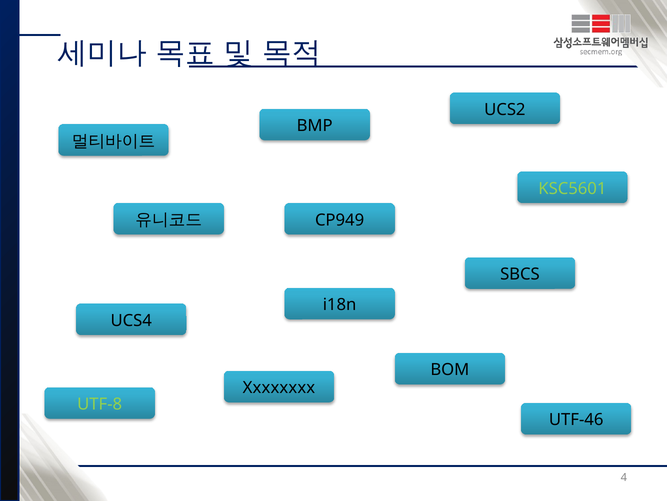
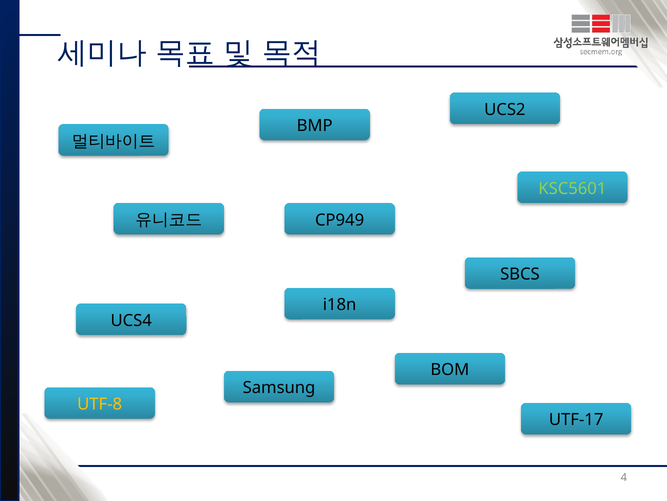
Xxxxxxxx: Xxxxxxxx -> Samsung (279, 387)
UTF-8 colour: light green -> yellow (100, 404)
UTF-46: UTF-46 -> UTF-17 (576, 419)
